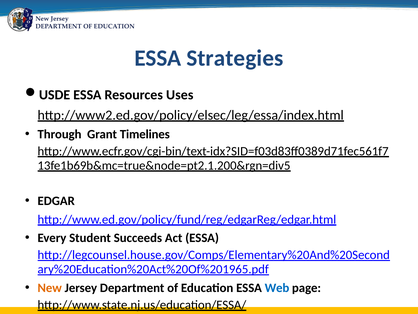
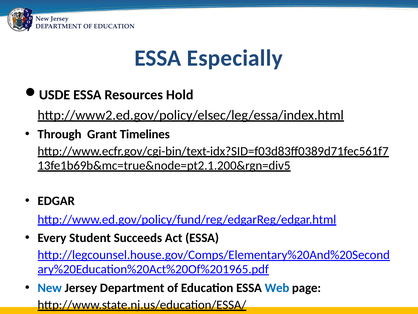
Strategies: Strategies -> Especially (235, 58)
Uses: Uses -> Hold (180, 95)
New colour: orange -> blue (50, 287)
